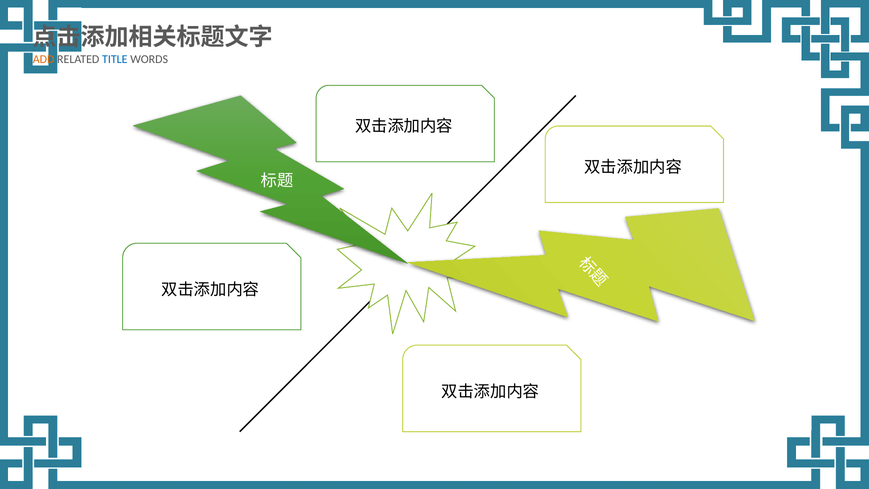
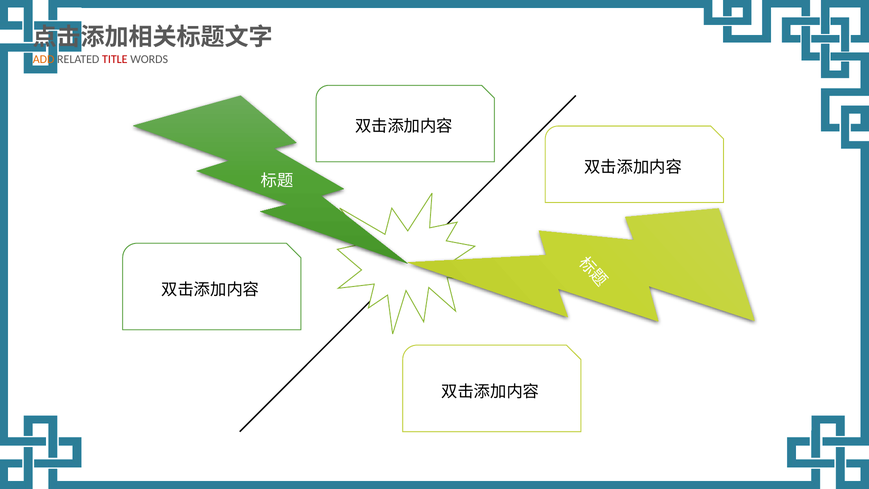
TITLE colour: blue -> red (115, 59)
